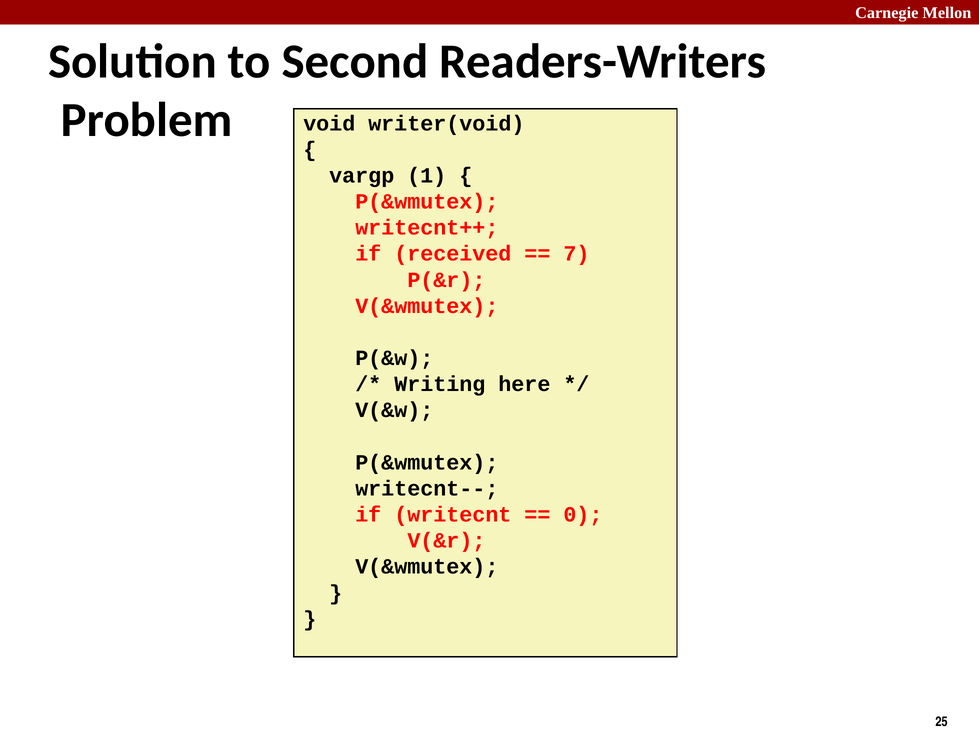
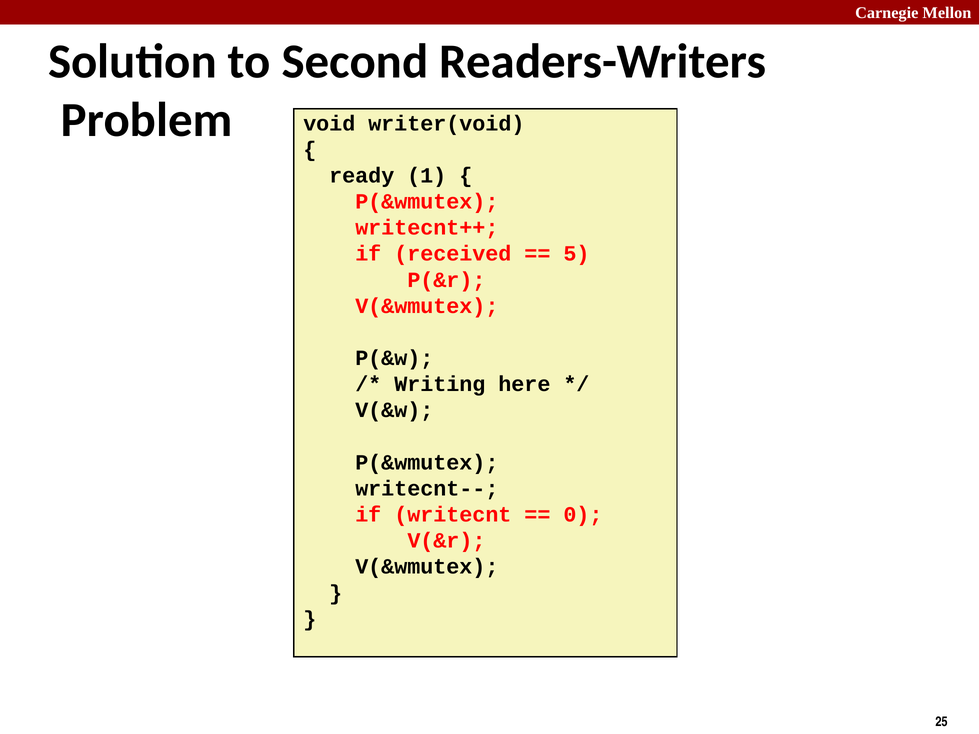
vargp: vargp -> ready (362, 176)
7: 7 -> 5 (576, 254)
